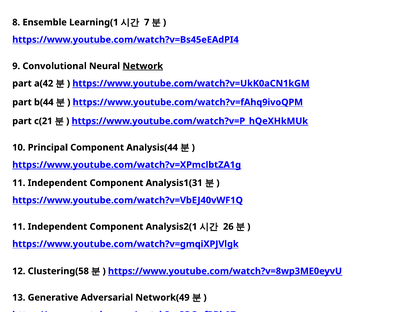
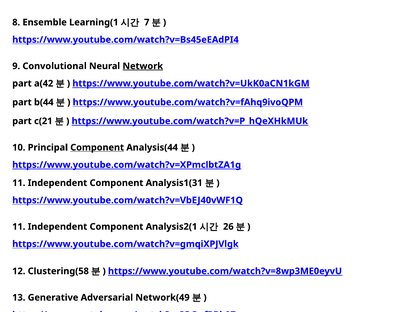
Component underline: none -> present (97, 147)
